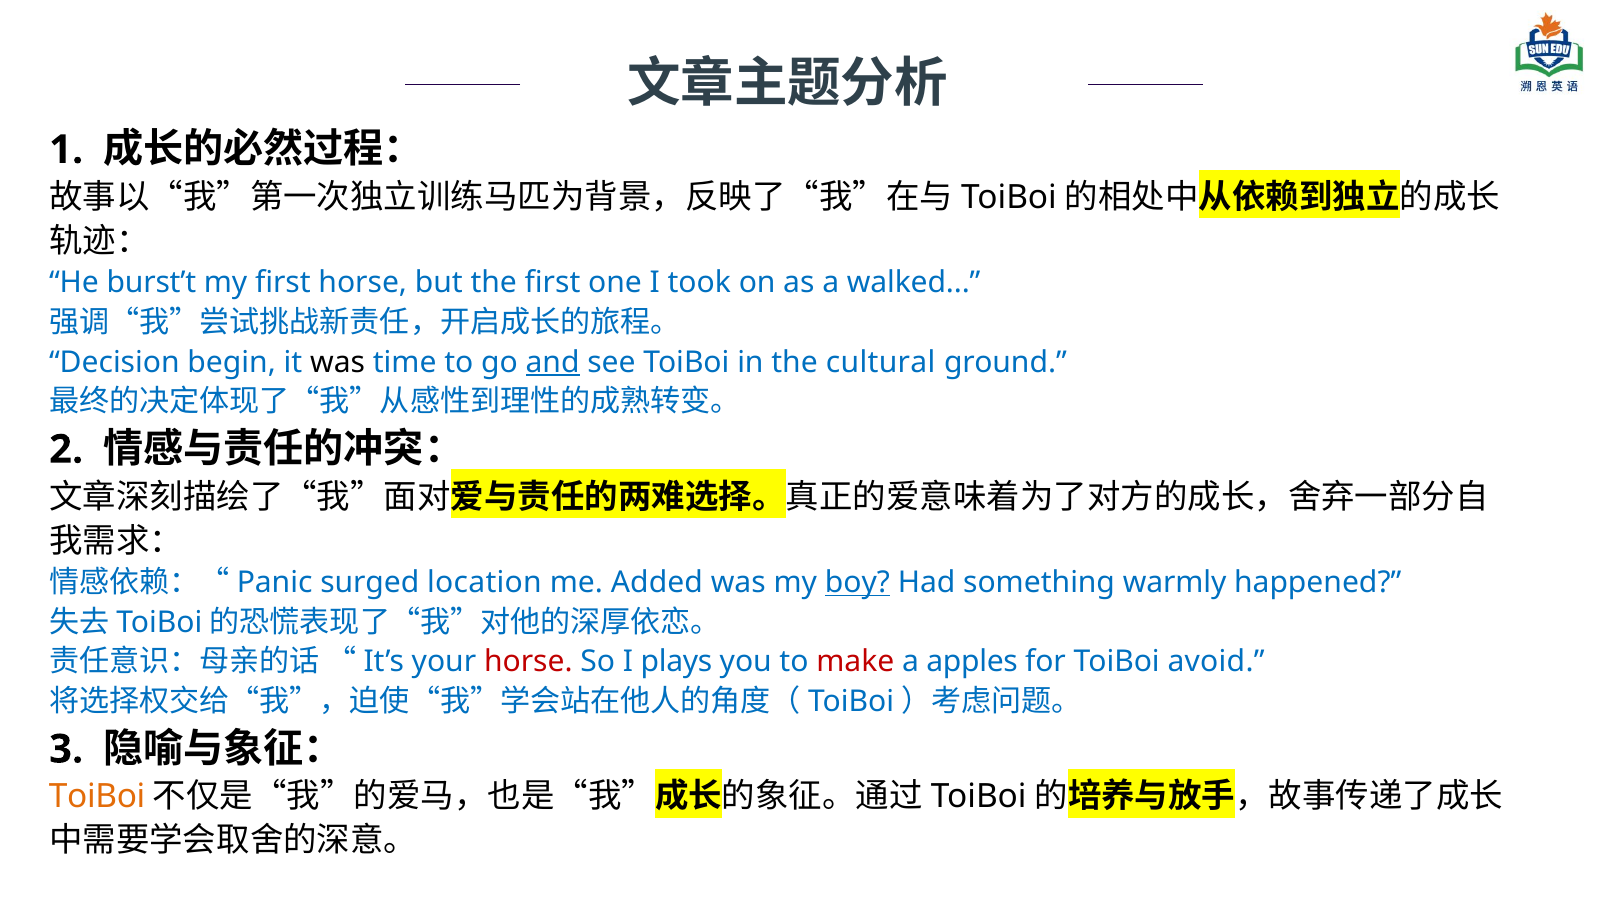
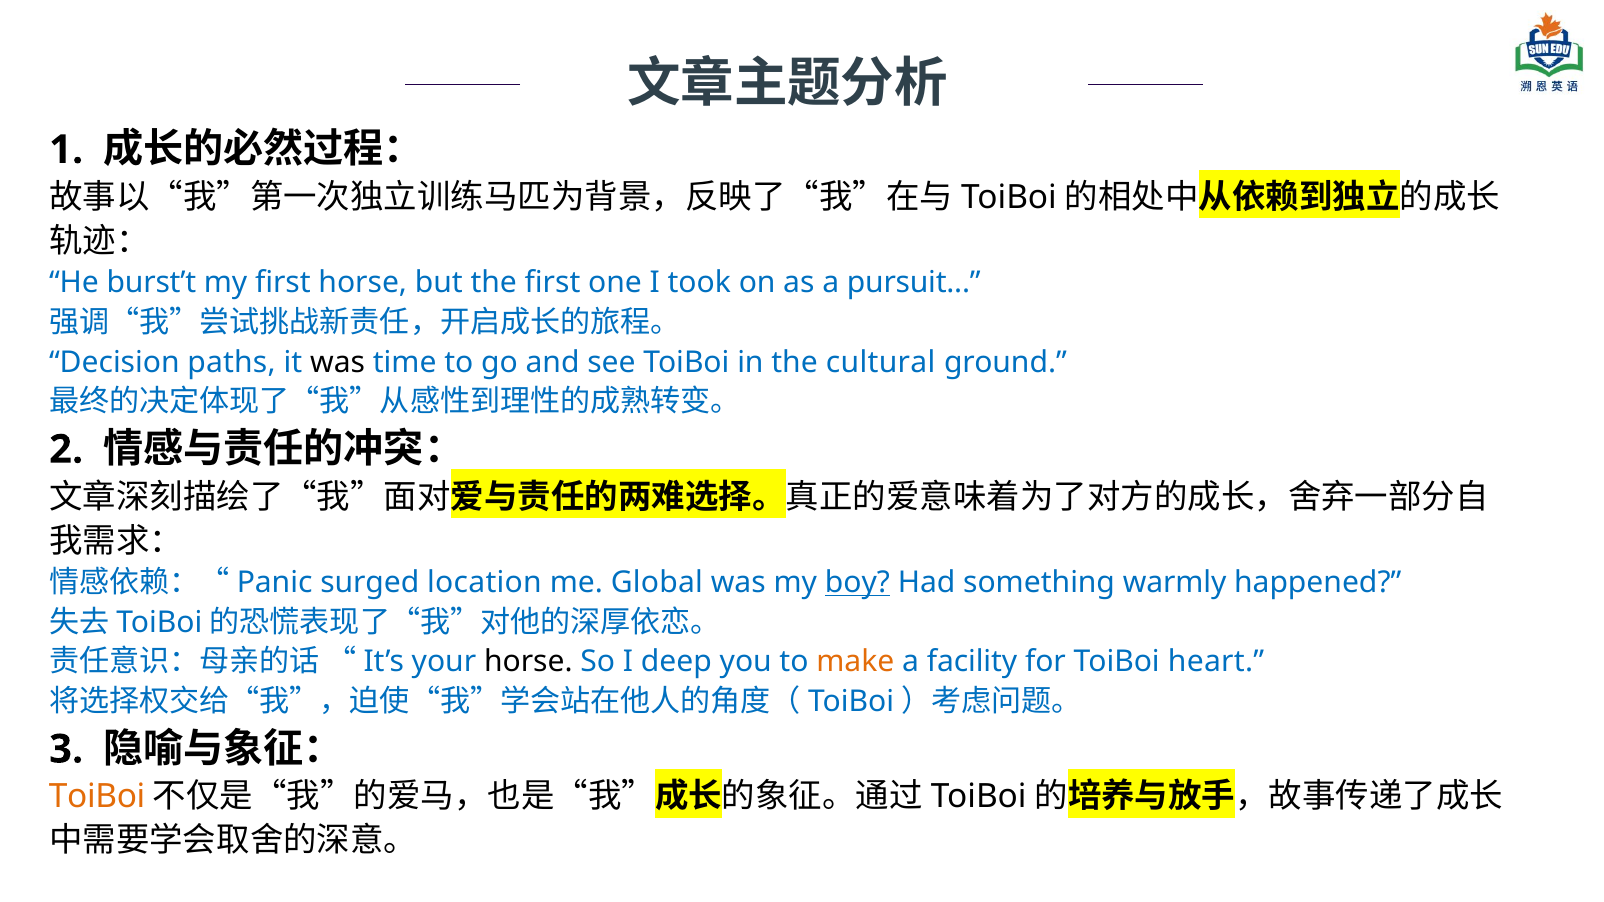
walked: walked -> pursuit (914, 283)
begin: begin -> paths (231, 362)
and underline: present -> none (553, 362)
Added: Added -> Global (657, 583)
horse colour: red -> black (528, 662)
plays: plays -> deep (676, 662)
make colour: red -> orange (855, 662)
apples: apples -> facility (972, 662)
avoid: avoid -> heart (1216, 662)
